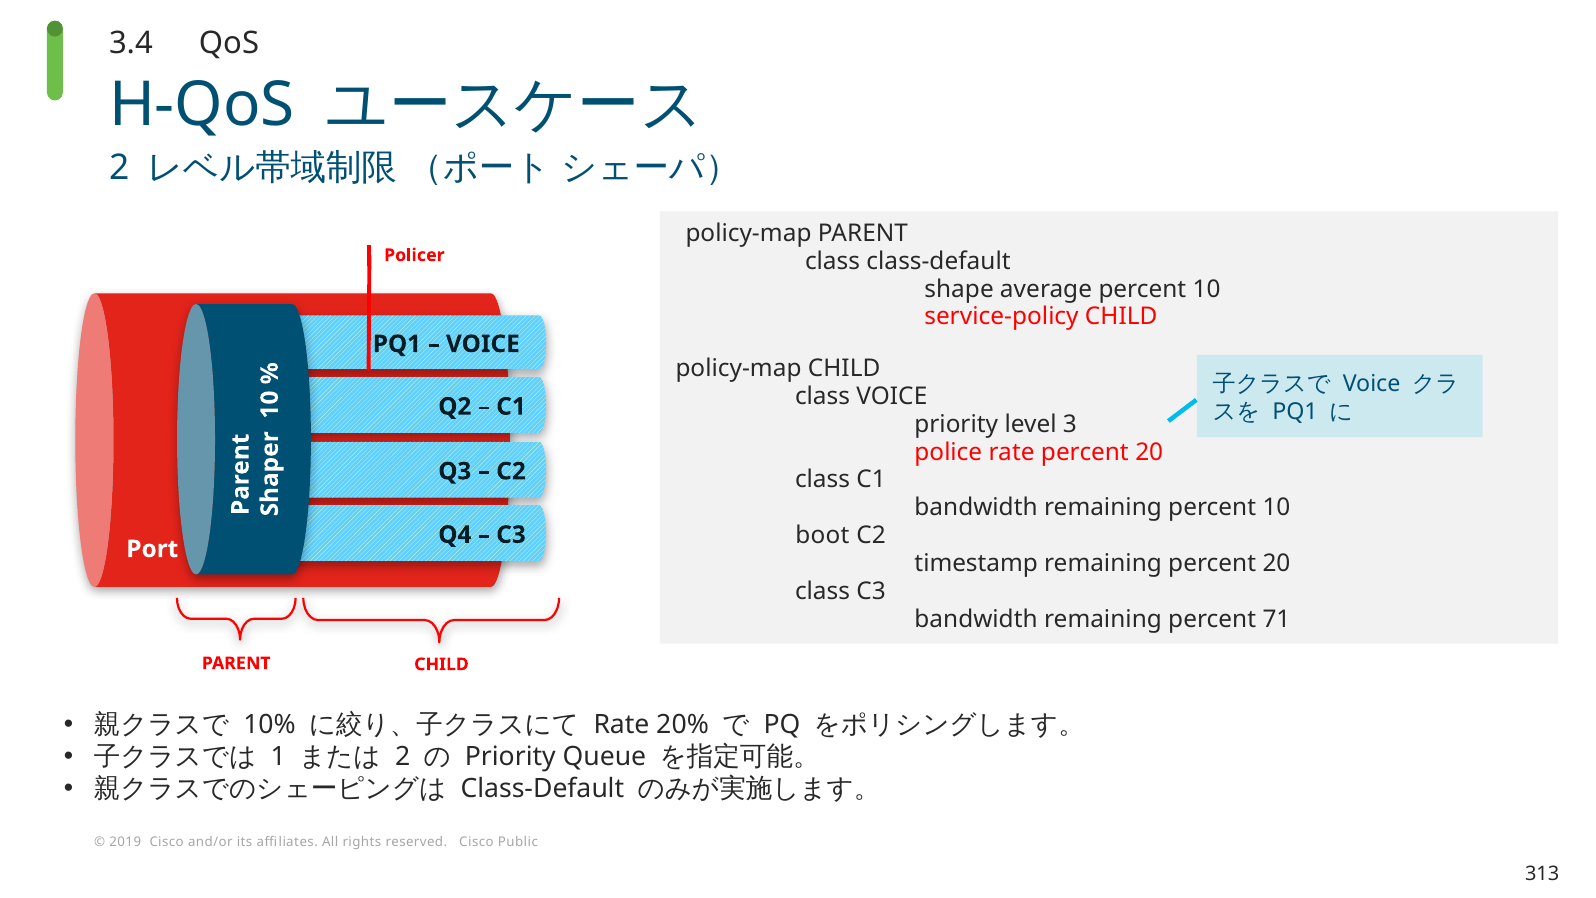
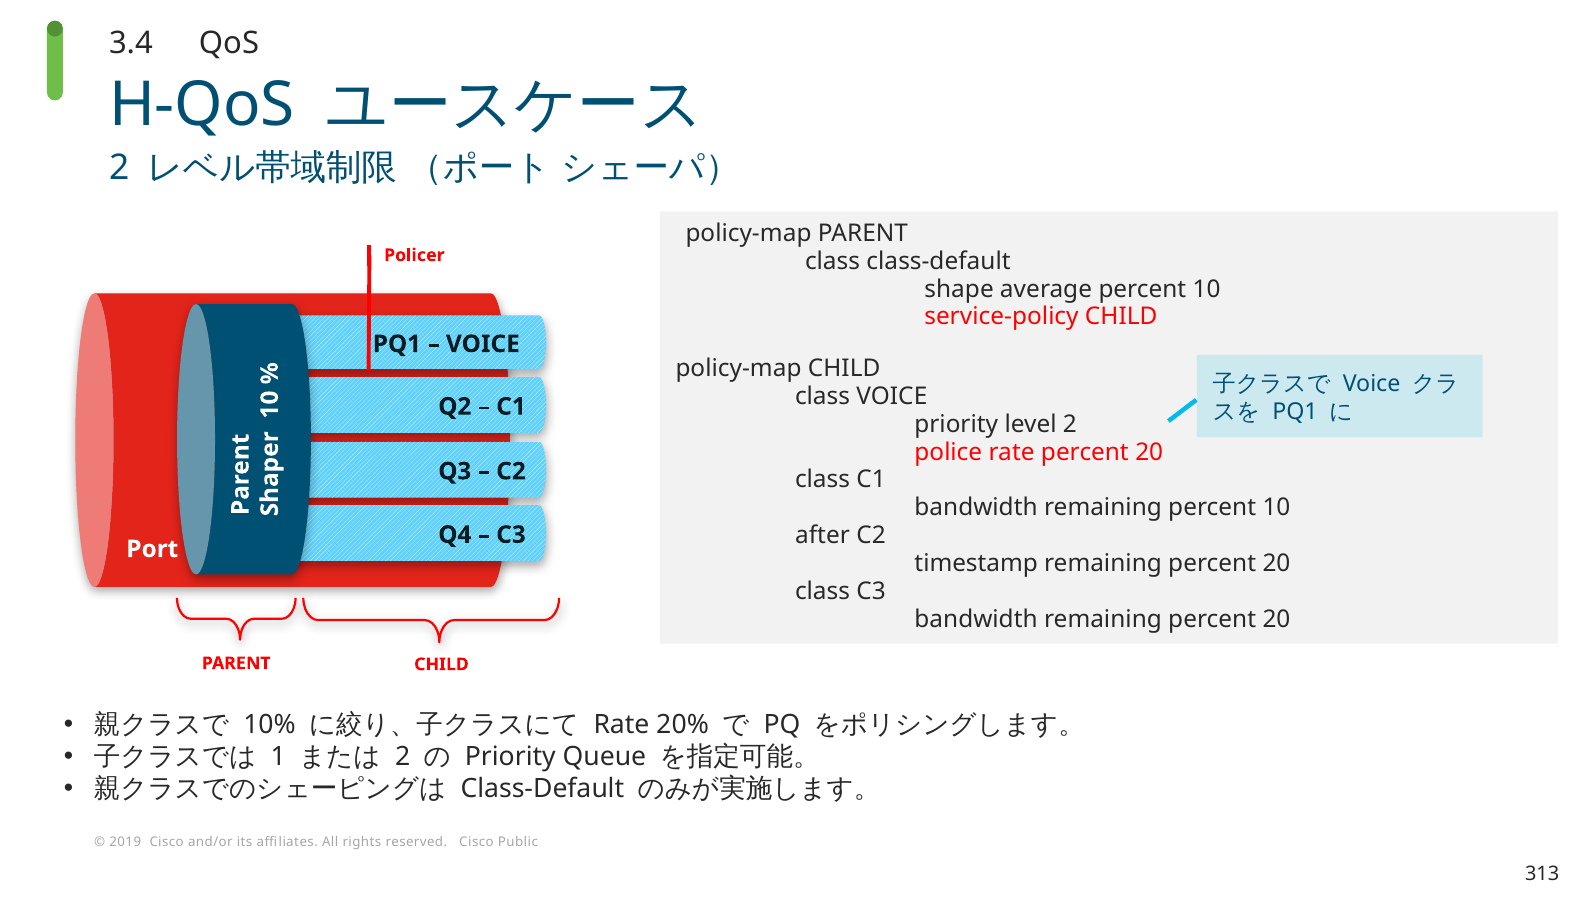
level 3: 3 -> 2 (1070, 424)
boot: boot -> after (823, 535)
bandwidth remaining percent 71: 71 -> 20 (1276, 619)
